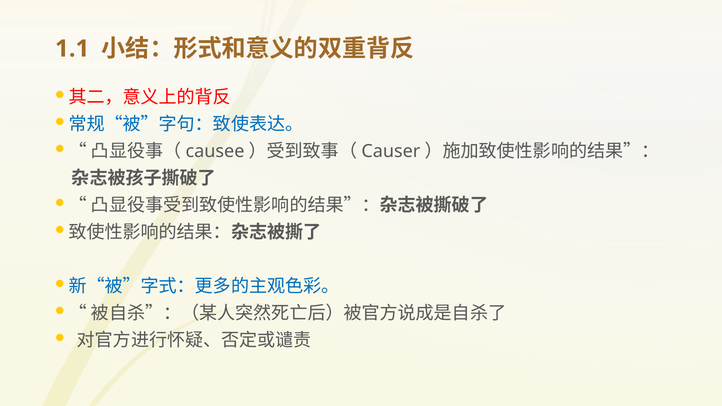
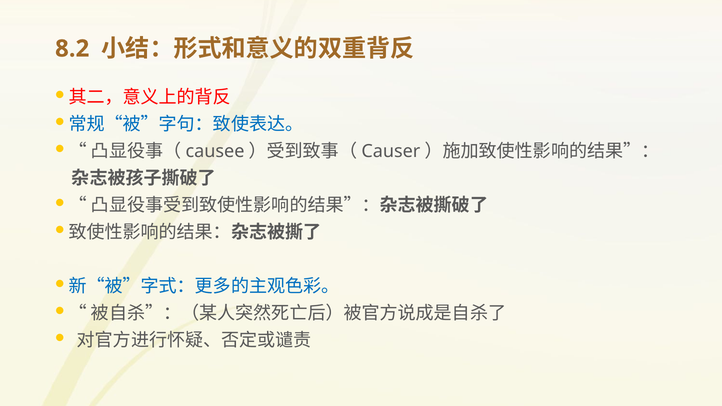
1.1: 1.1 -> 8.2 (72, 49)
